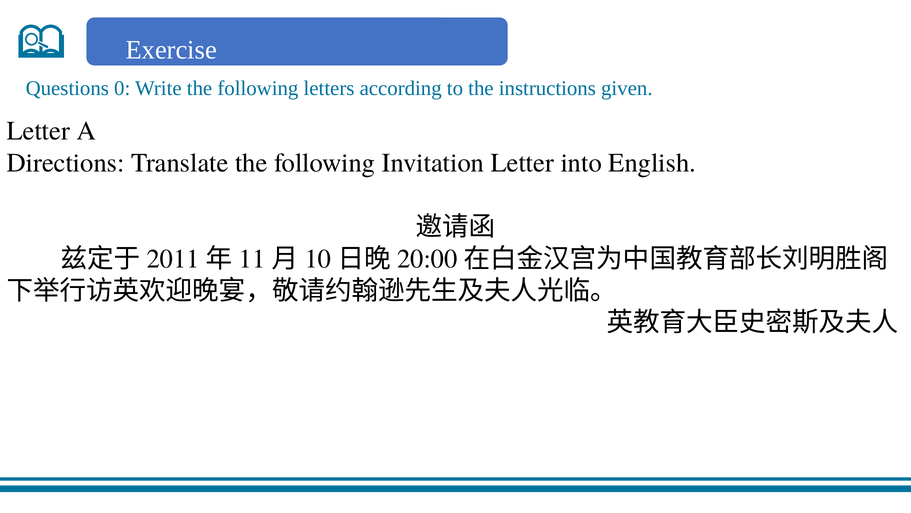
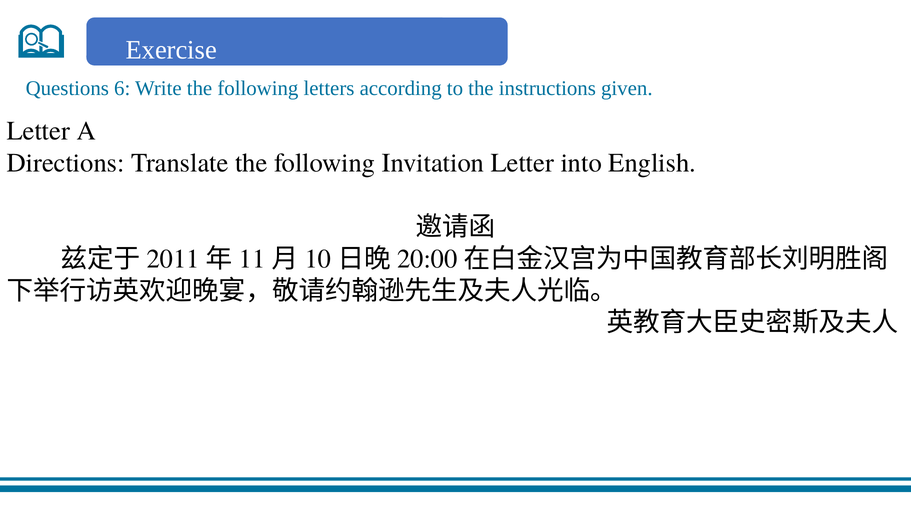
0: 0 -> 6 (122, 88)
